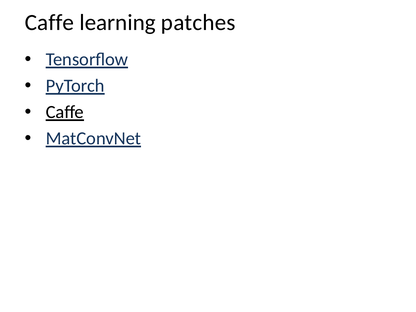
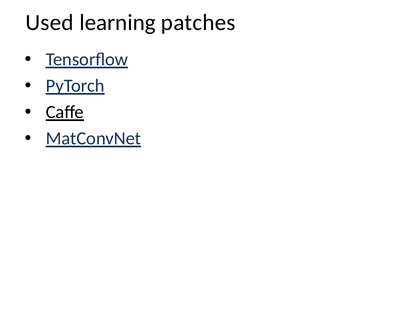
Caffe: Caffe -> Used (49, 22)
